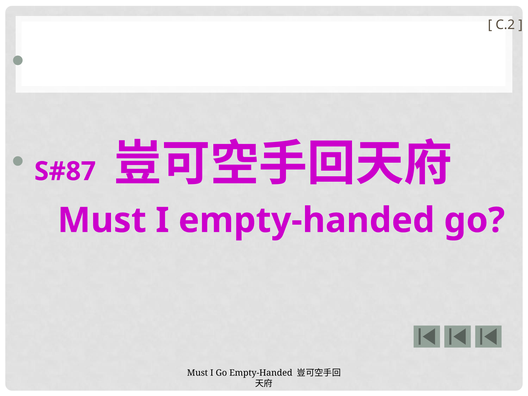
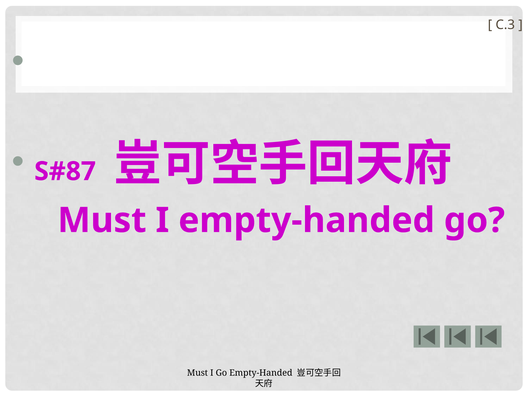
C.2: C.2 -> C.3 (505, 25)
